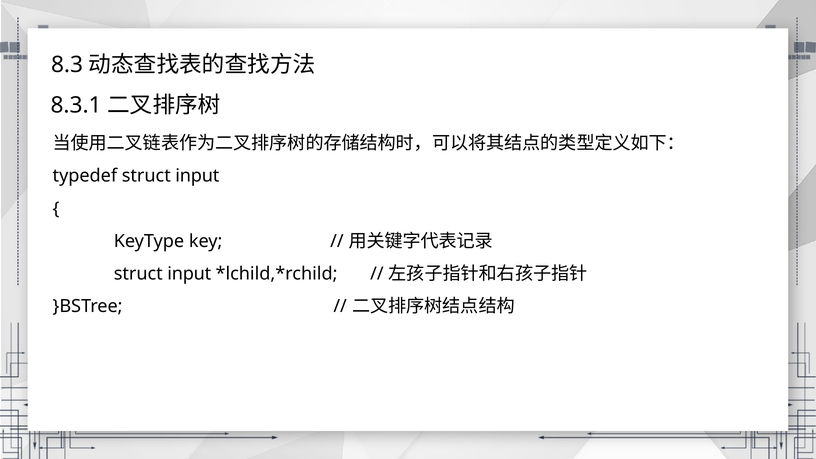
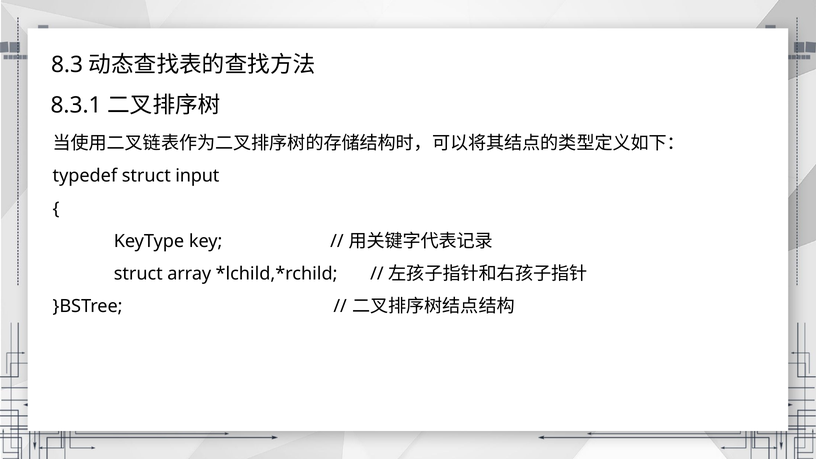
input: input -> array (189, 274)
